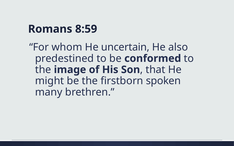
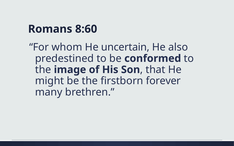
8:59: 8:59 -> 8:60 (86, 29)
spoken: spoken -> forever (163, 81)
